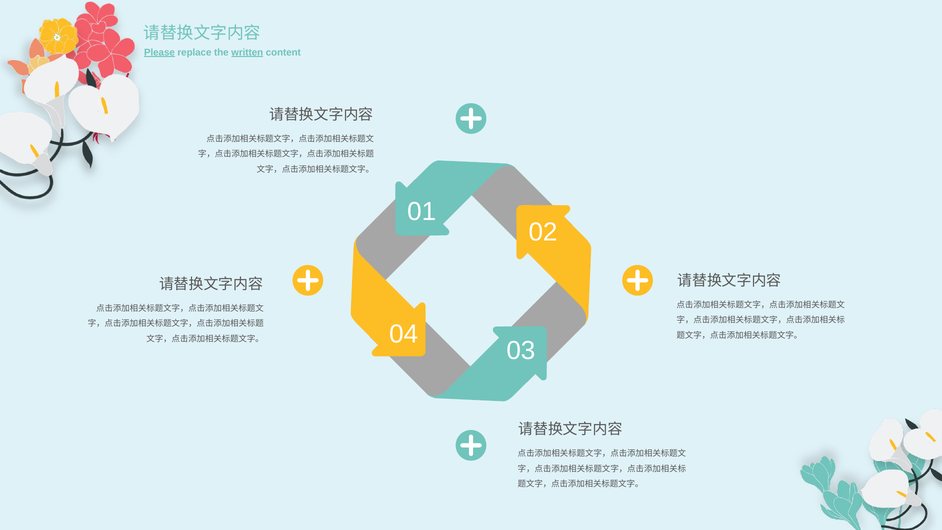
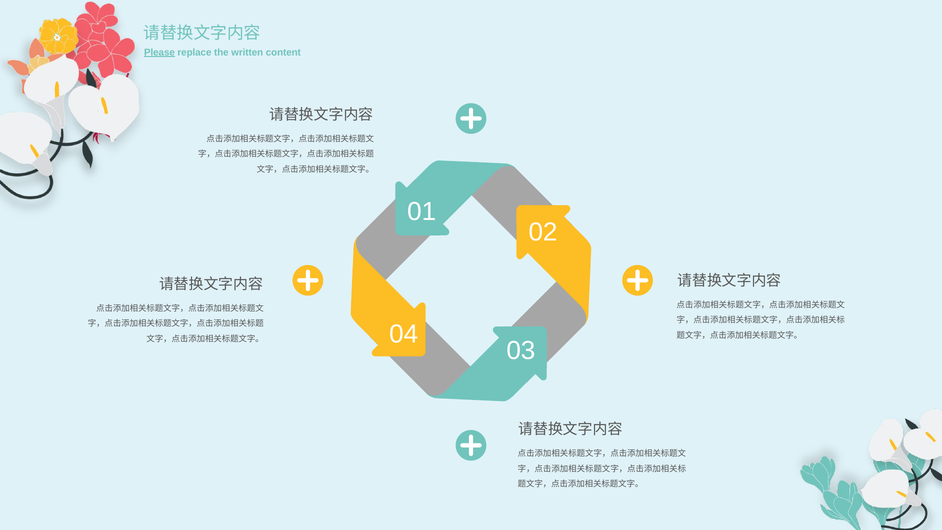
written underline: present -> none (247, 52)
